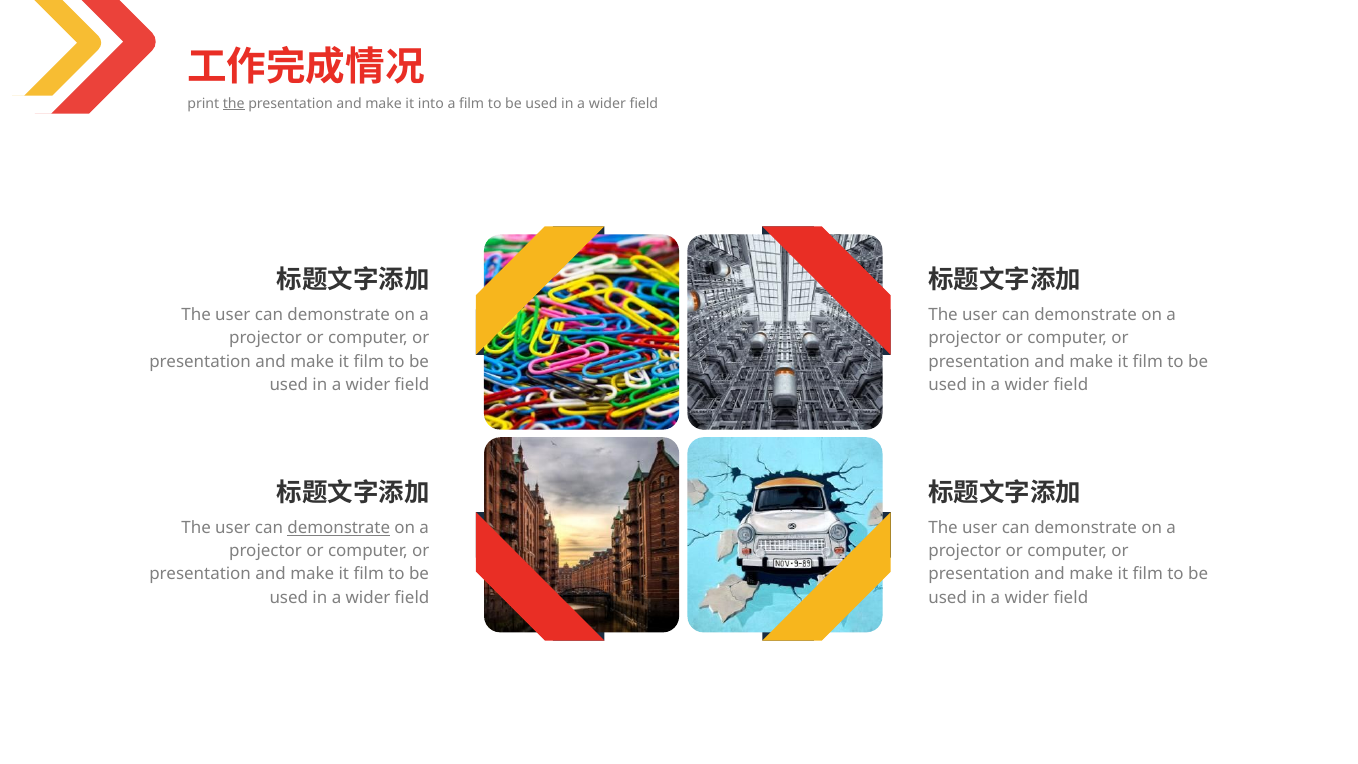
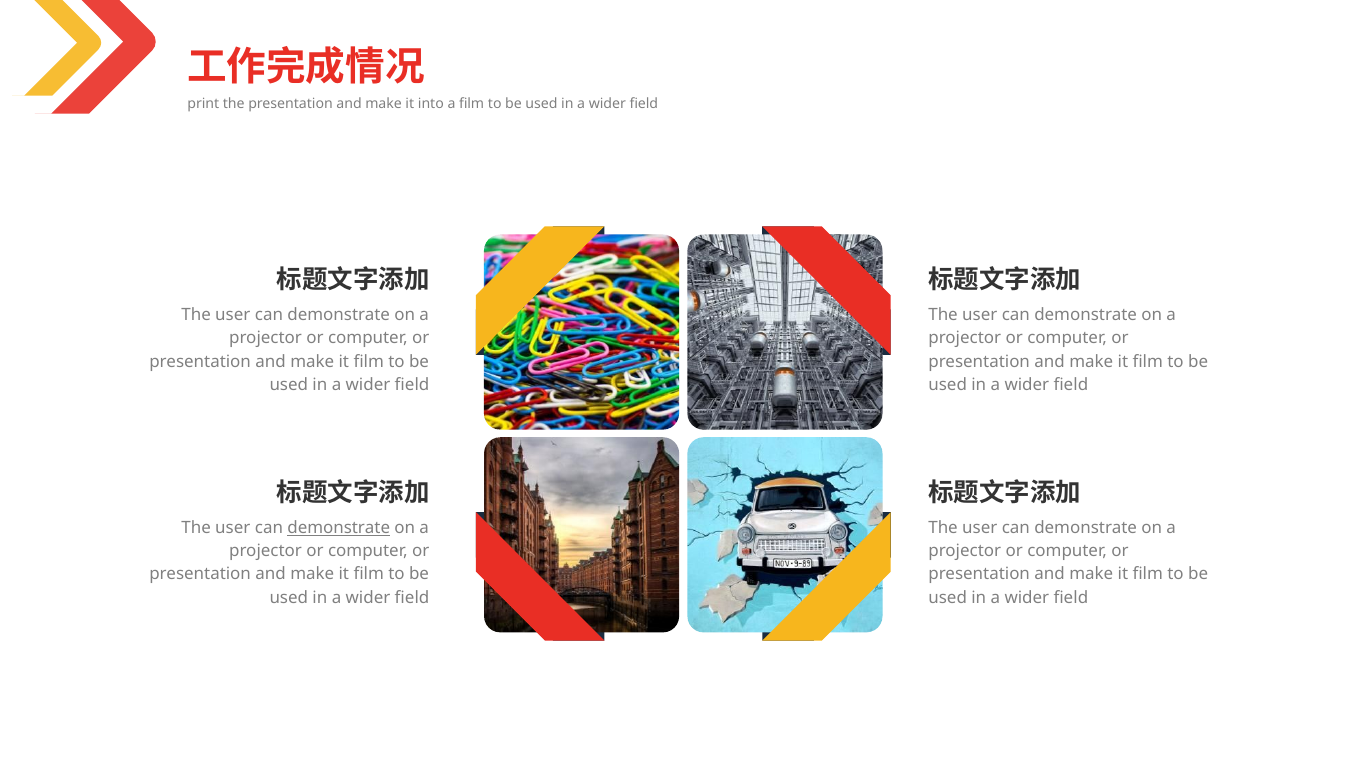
the underline: present -> none (234, 103)
